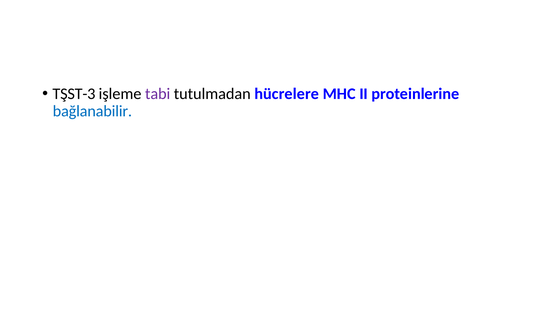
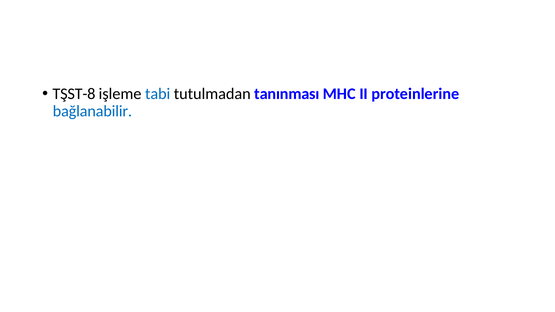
TŞST-3: TŞST-3 -> TŞST-8 (74, 94)
tabi colour: purple -> blue (158, 94)
hücrelere: hücrelere -> tanınması (287, 94)
